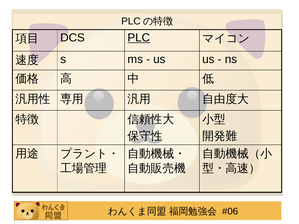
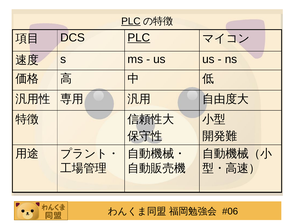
PLC underline: none -> present (131, 21)
